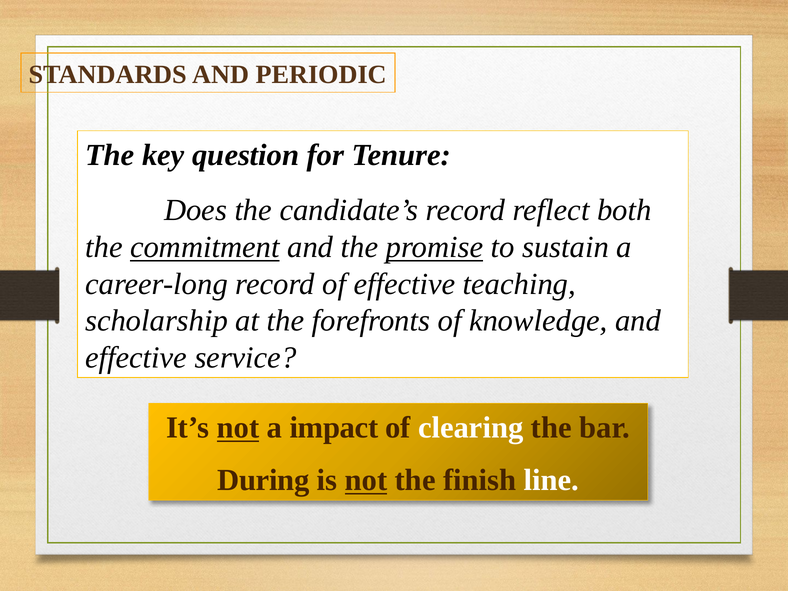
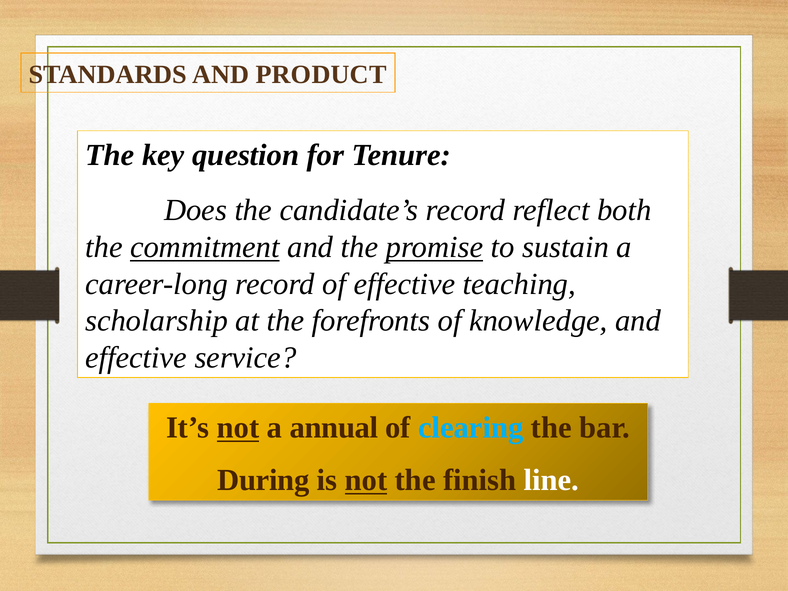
PERIODIC: PERIODIC -> PRODUCT (321, 75)
impact: impact -> annual (334, 428)
clearing colour: white -> light blue (471, 428)
